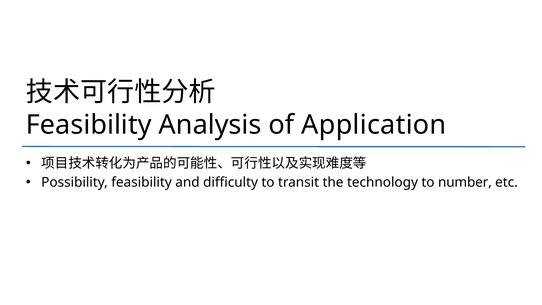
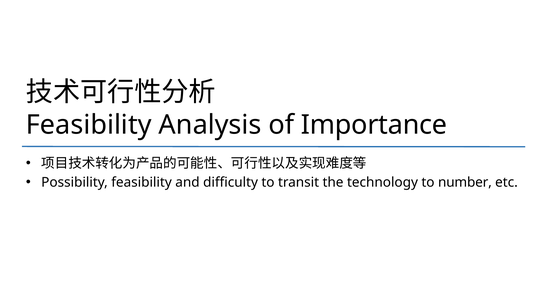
Application: Application -> Importance (374, 125)
